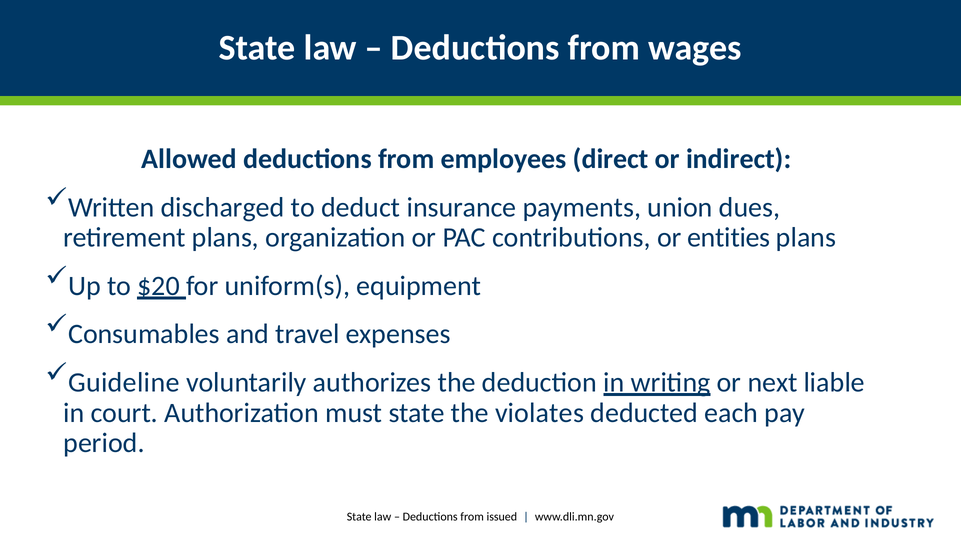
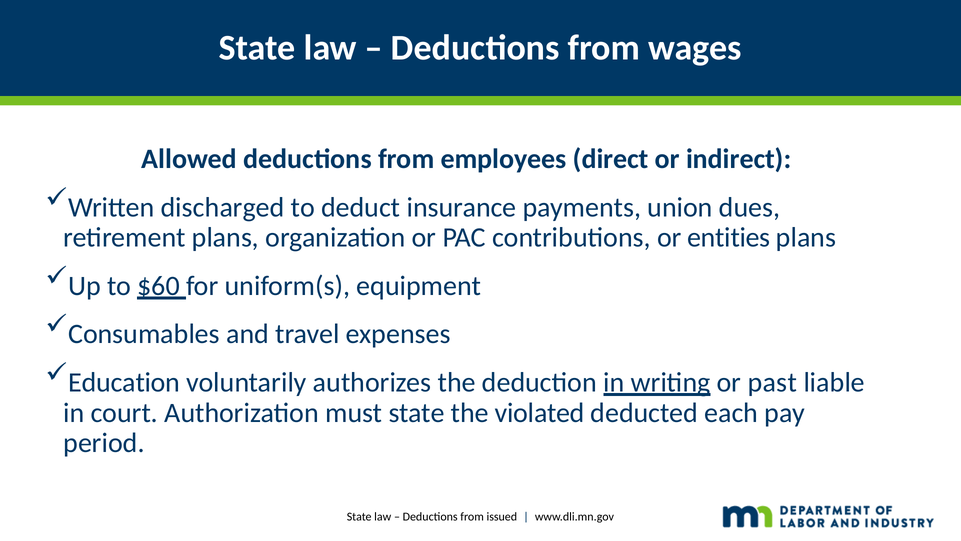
$20: $20 -> $60 (158, 286)
Guideline: Guideline -> Education (124, 382)
next: next -> past (772, 382)
violates: violates -> violated (540, 412)
